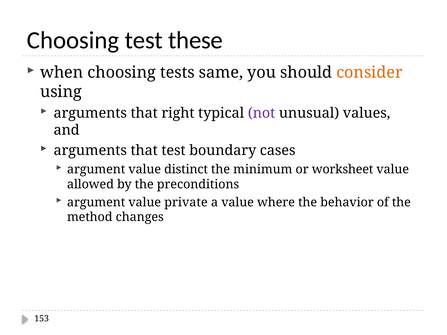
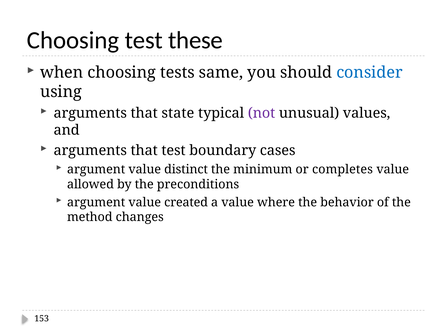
consider colour: orange -> blue (370, 73)
right: right -> state (178, 113)
worksheet: worksheet -> completes (342, 170)
private: private -> created (186, 202)
